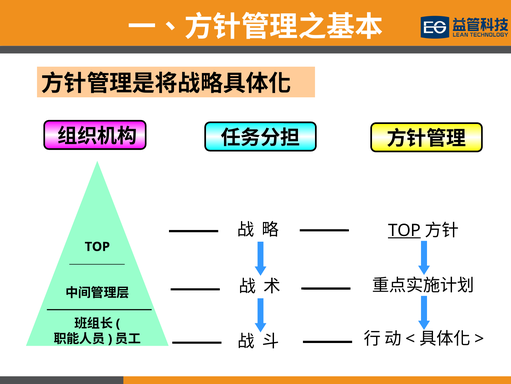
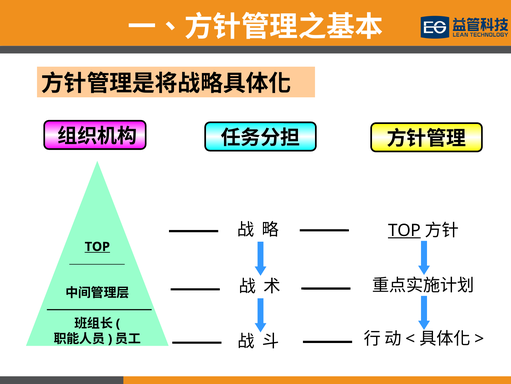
TOP underline: none -> present (97, 246)
